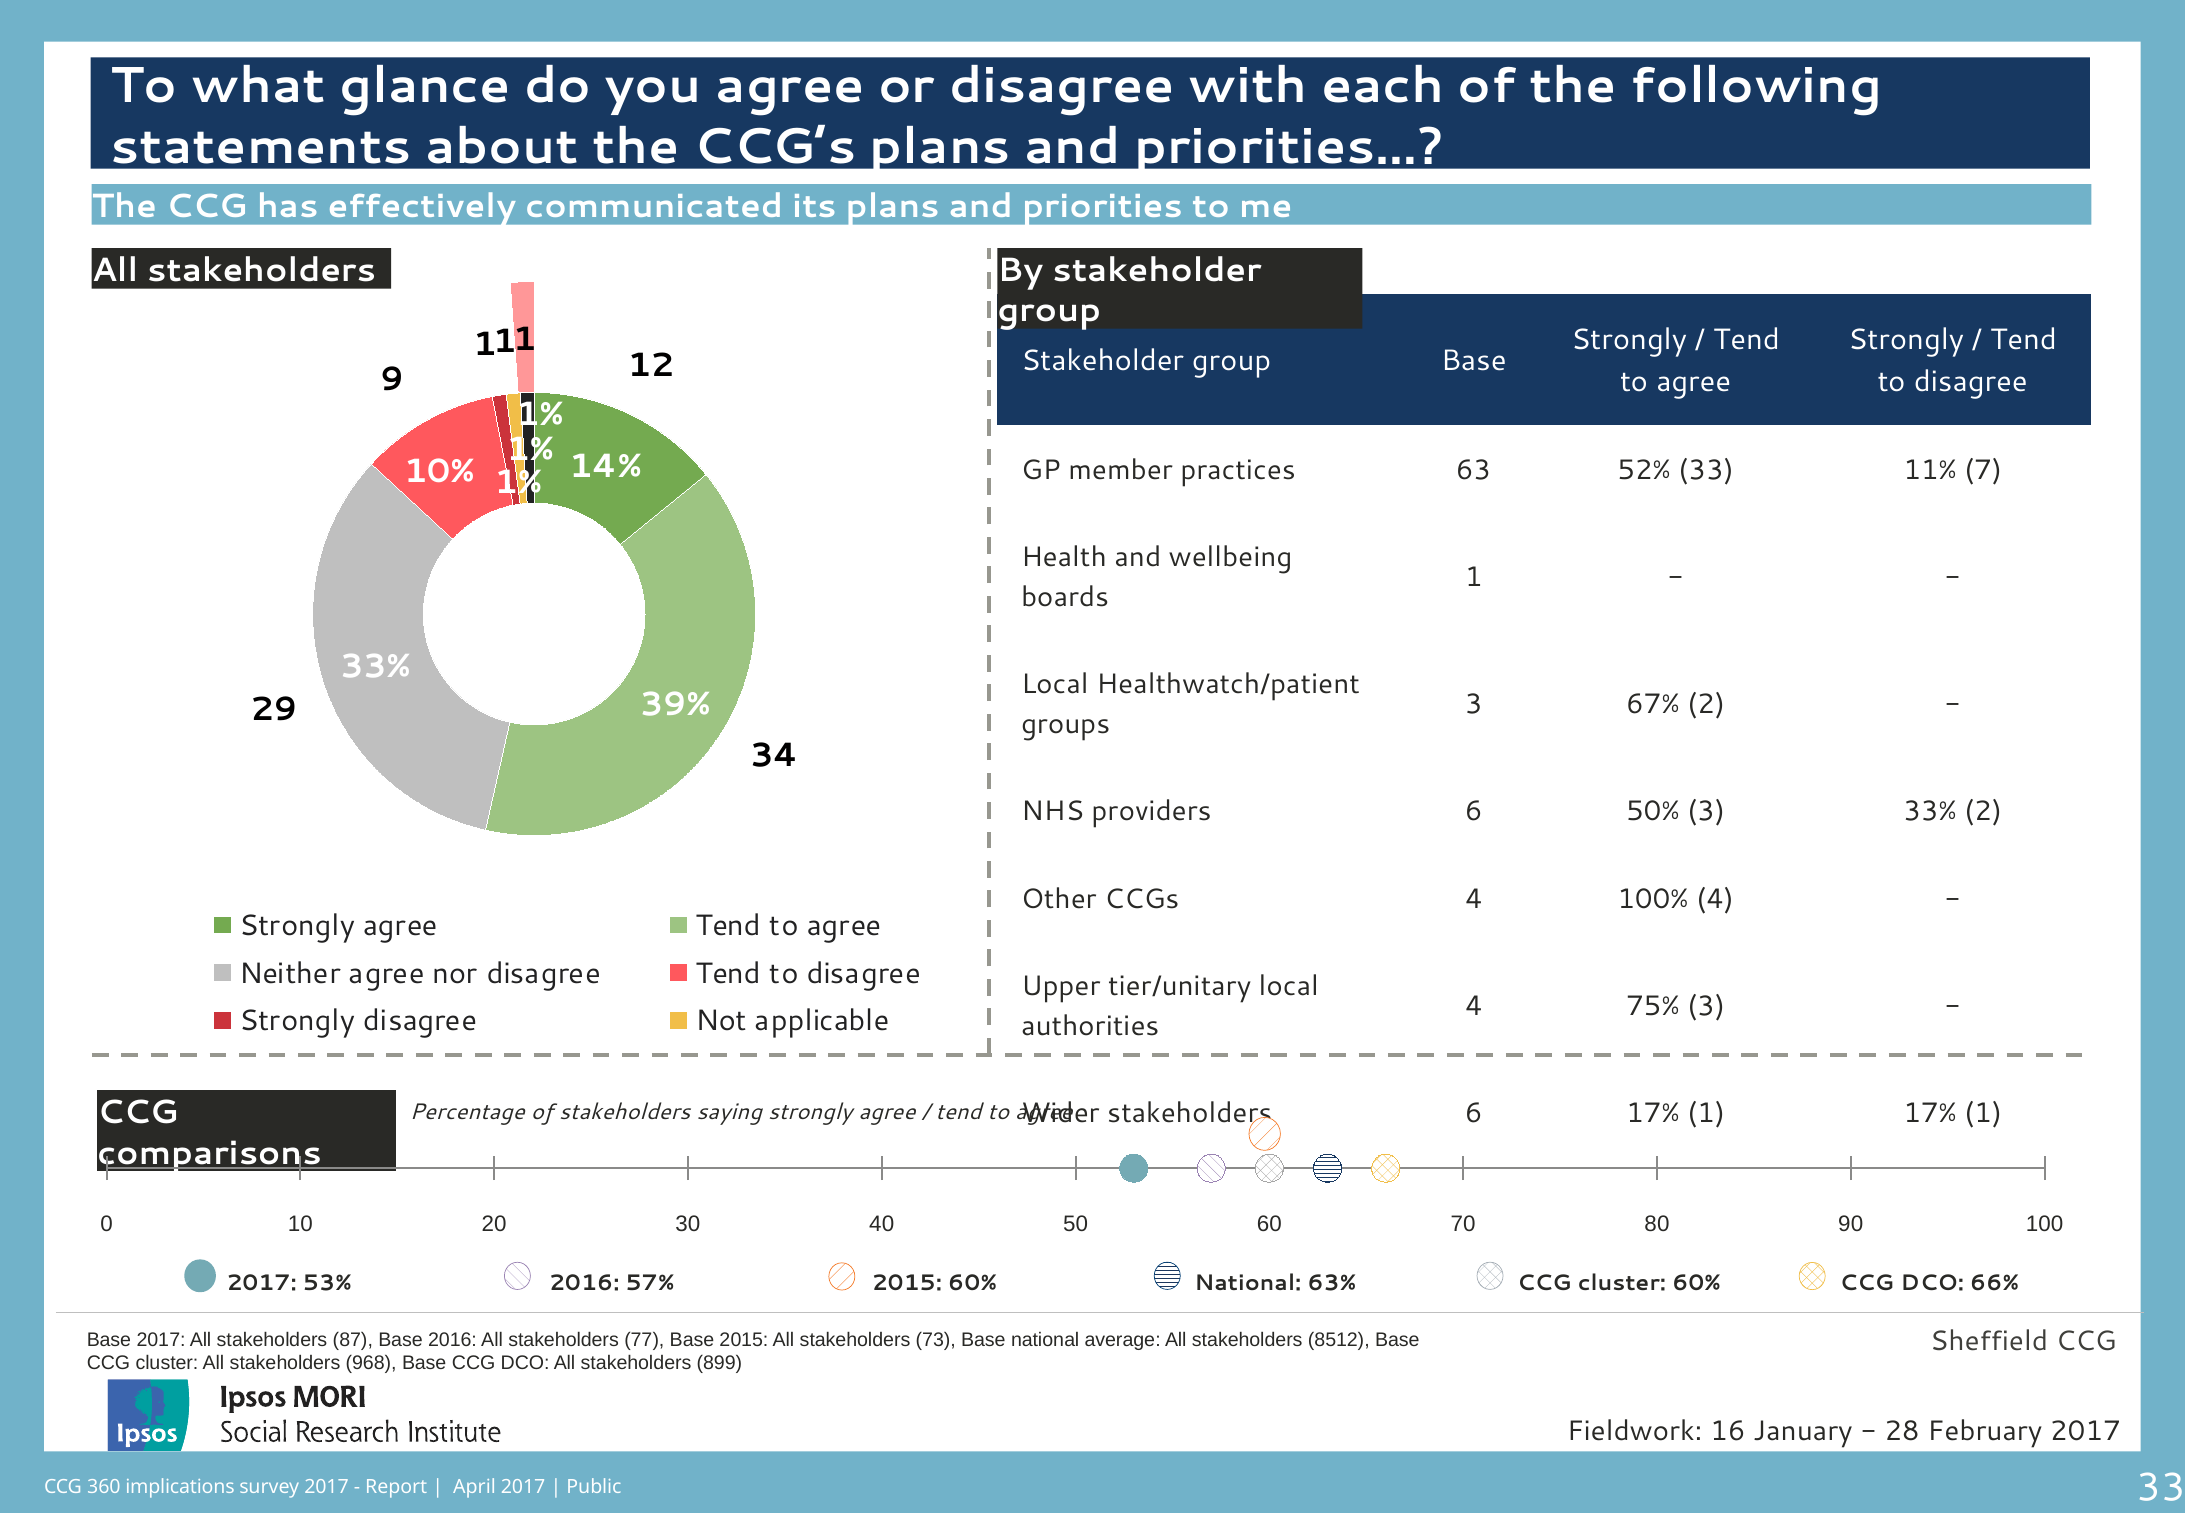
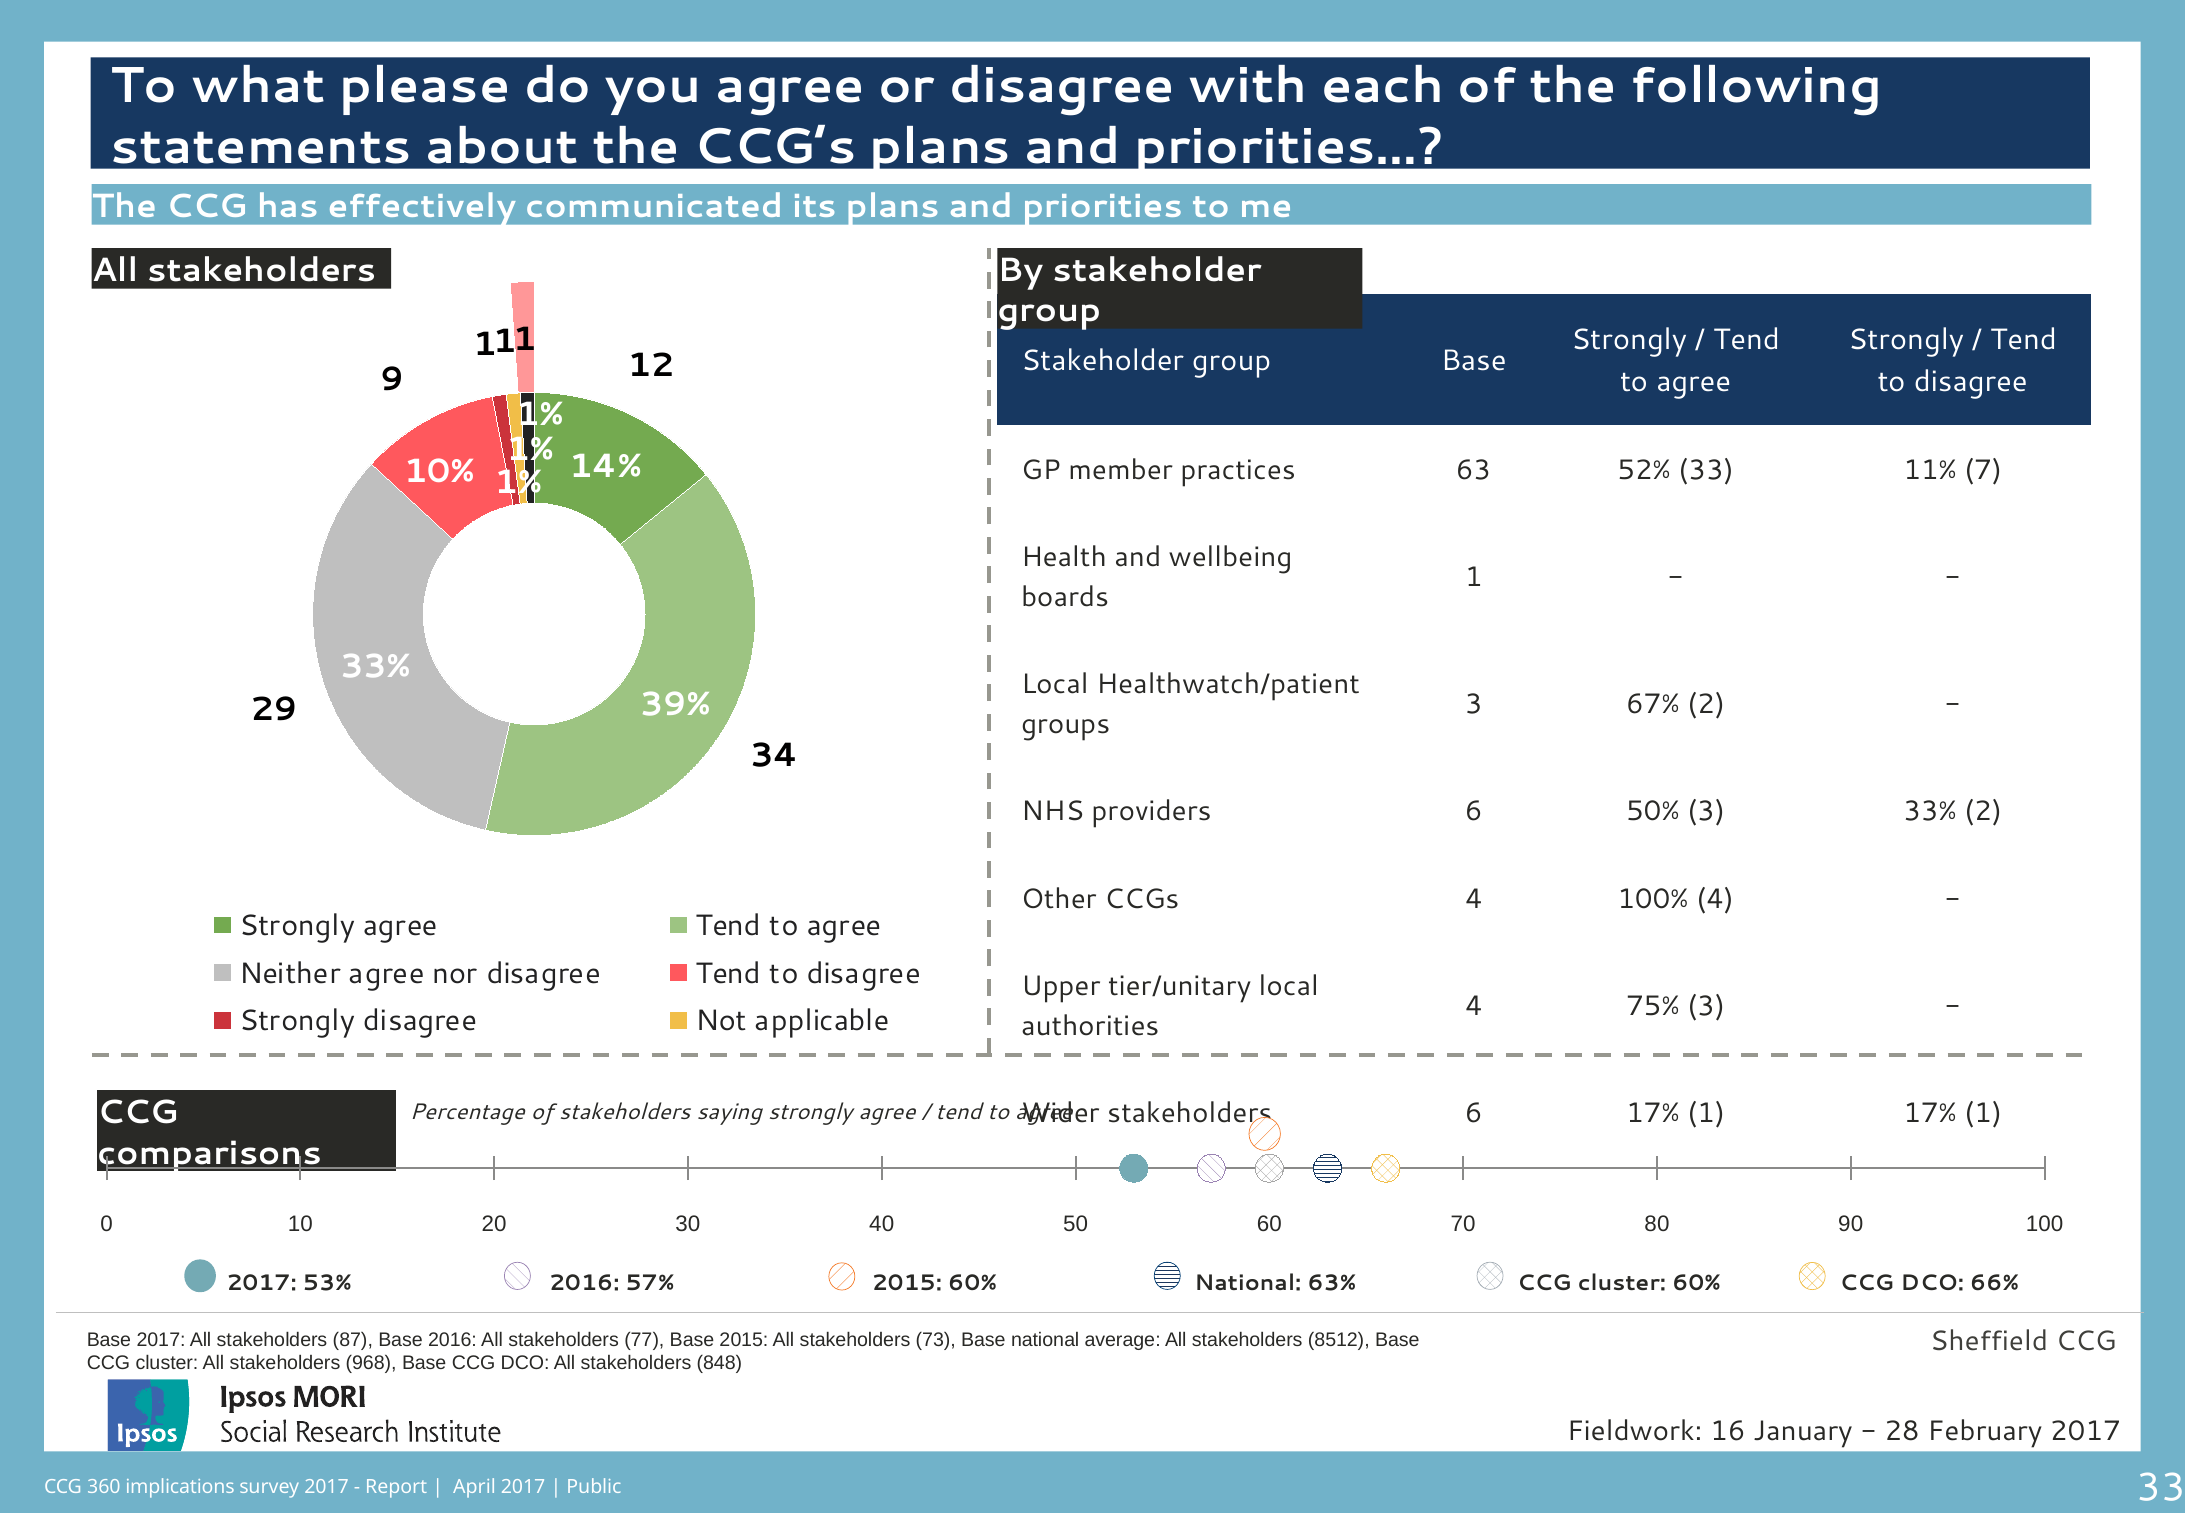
glance: glance -> please (425, 86)
899: 899 -> 848 (719, 1363)
